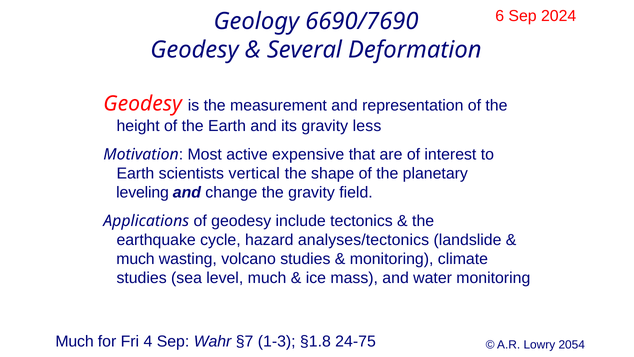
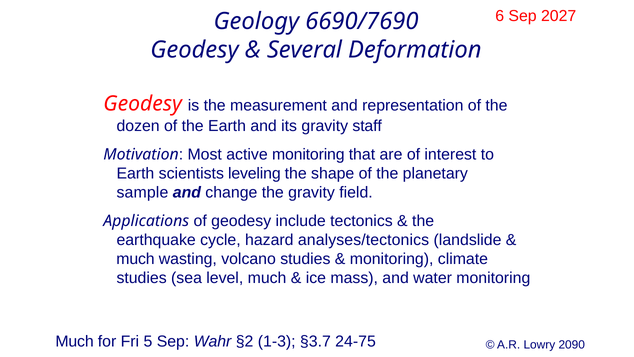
2024: 2024 -> 2027 (559, 16)
height: height -> dozen (138, 126)
less: less -> staff (367, 126)
active expensive: expensive -> monitoring (308, 154)
vertical: vertical -> leveling (254, 173)
leveling: leveling -> sample (142, 192)
4: 4 -> 5 (148, 341)
§7: §7 -> §2 (245, 341)
§1.8: §1.8 -> §3.7 (315, 341)
2054: 2054 -> 2090 (572, 345)
